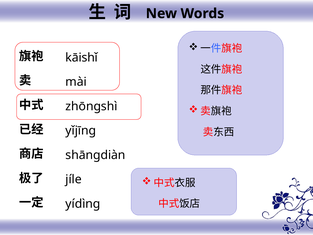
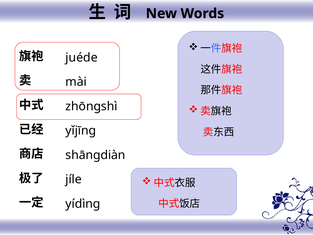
kāishǐ: kāishǐ -> juéde (82, 57)
